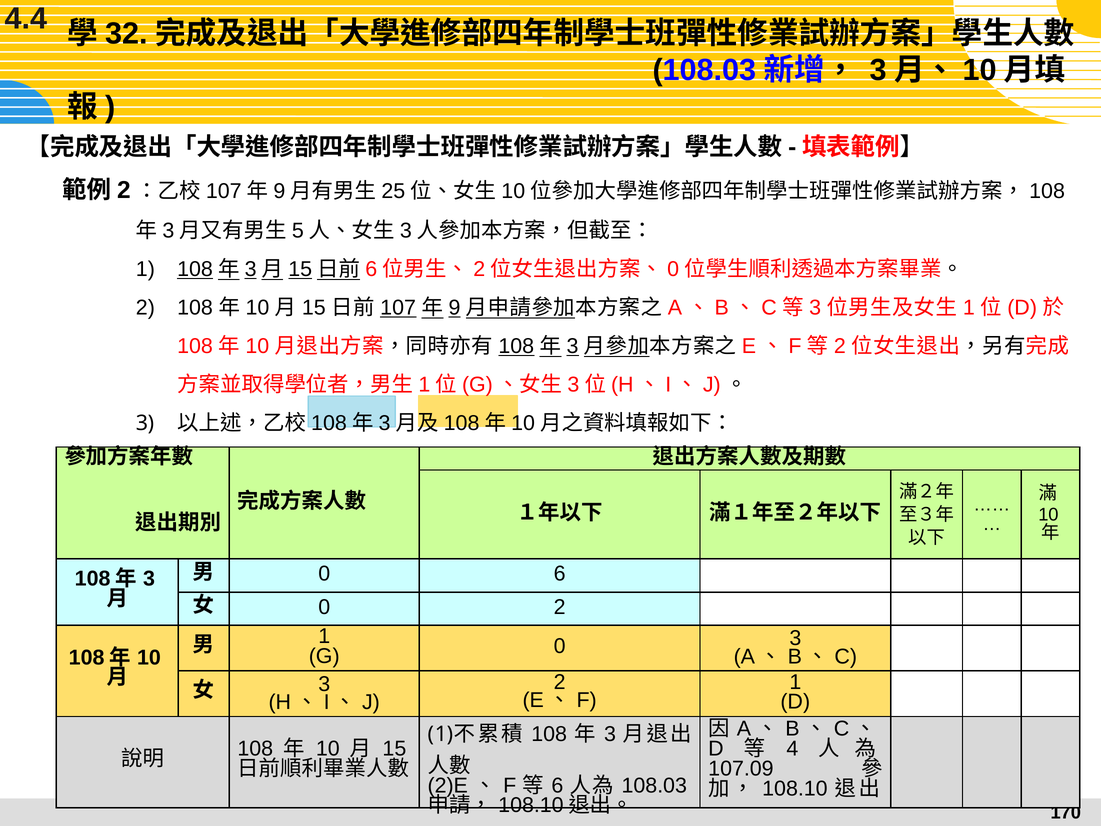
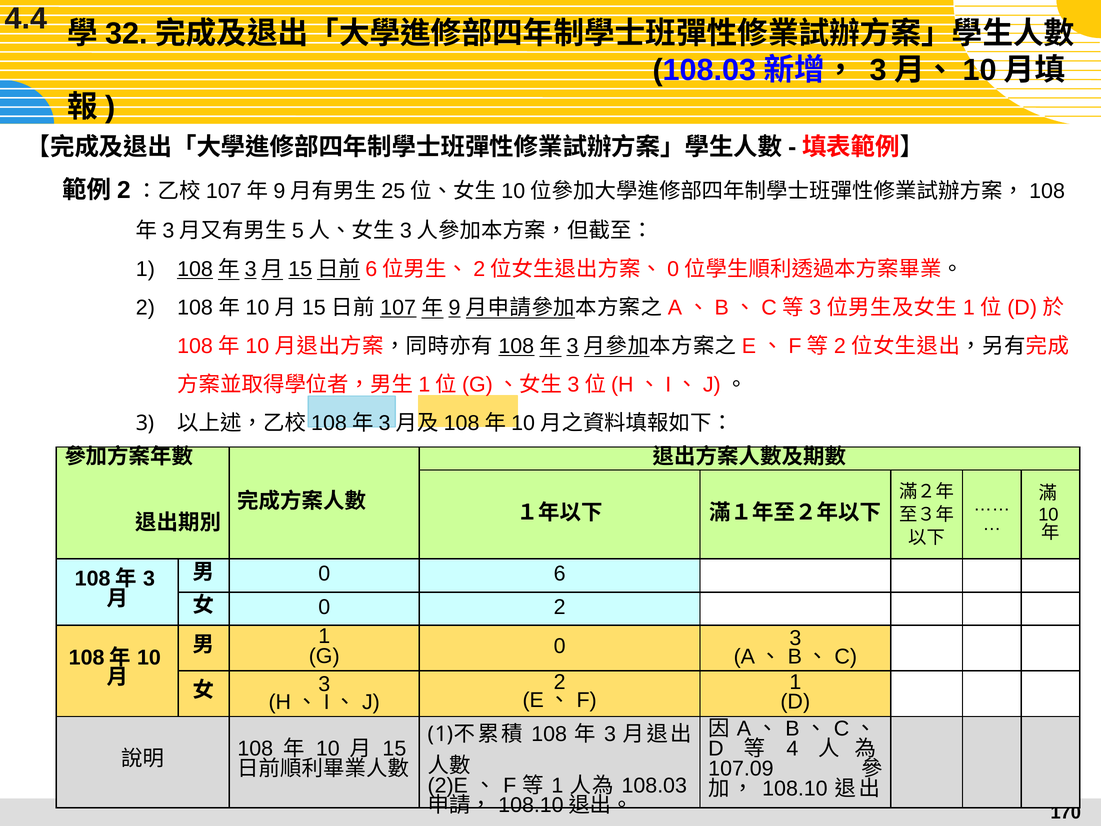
6: 6 -> 1 (557, 785)
